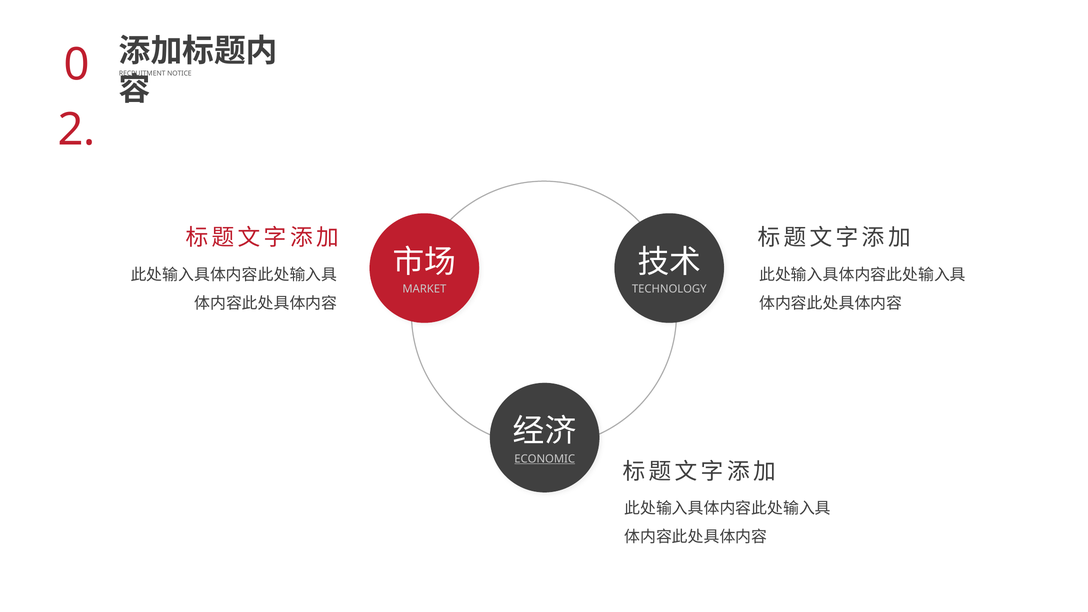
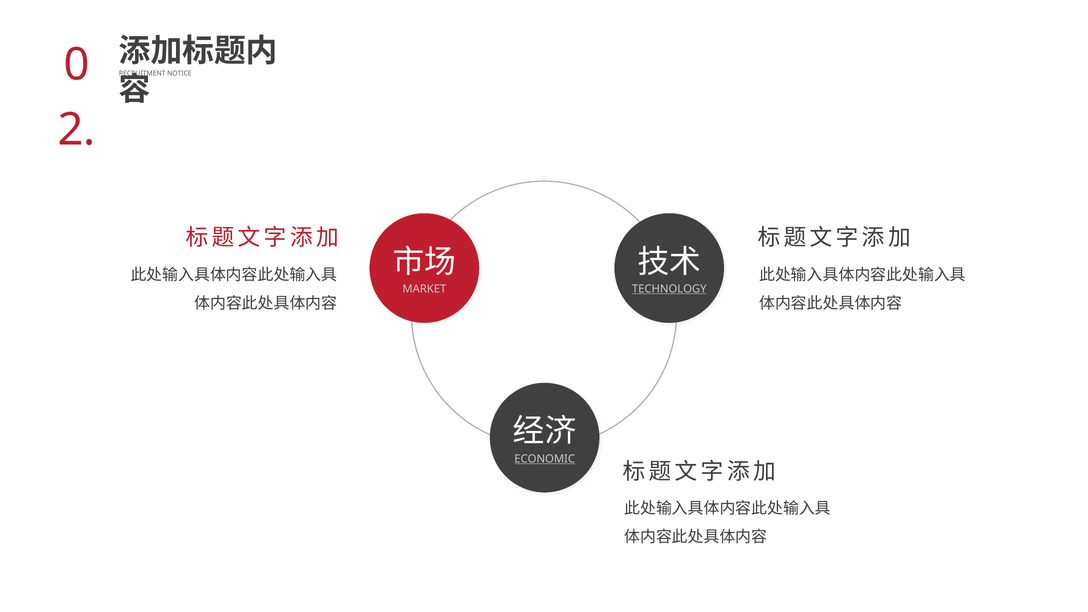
TECHNOLOGY underline: none -> present (669, 289)
